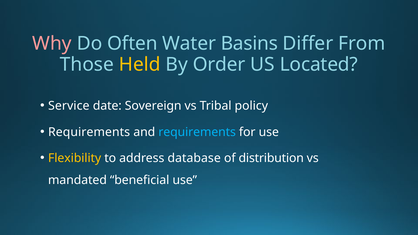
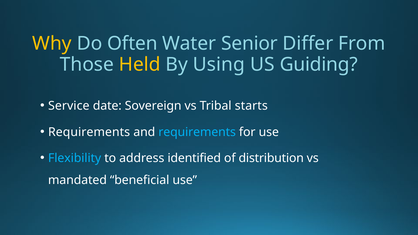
Why colour: pink -> yellow (52, 44)
Basins: Basins -> Senior (249, 44)
Order: Order -> Using (219, 64)
Located: Located -> Guiding (319, 64)
policy: policy -> starts (251, 106)
Flexibility colour: yellow -> light blue (75, 158)
database: database -> identified (194, 158)
